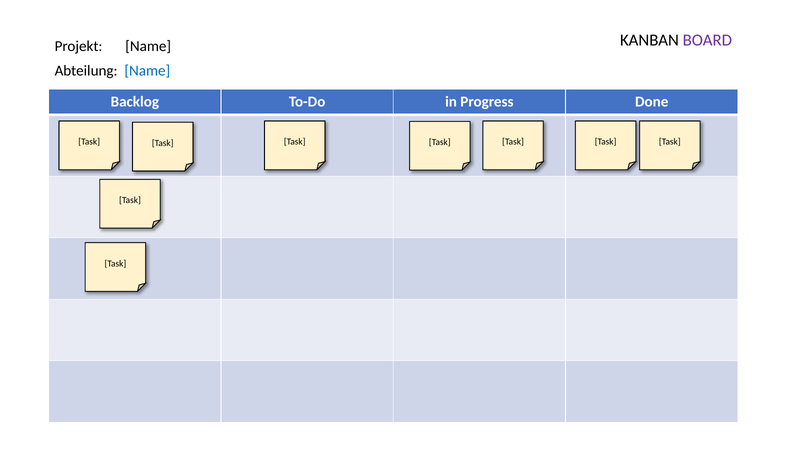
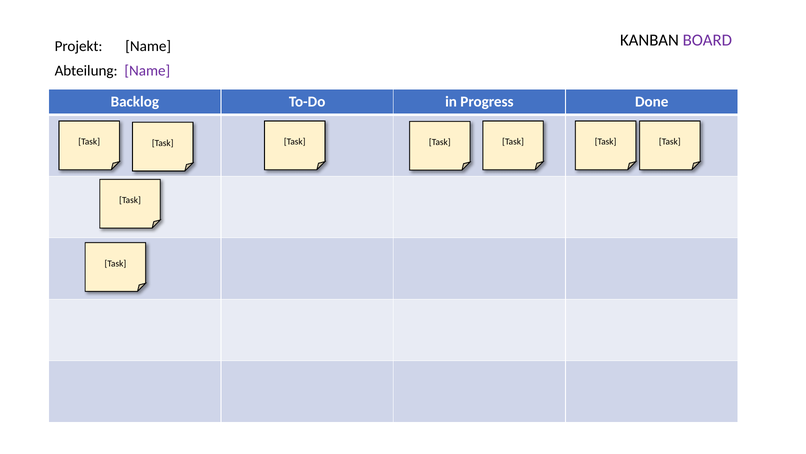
Name colour: blue -> purple (147, 71)
